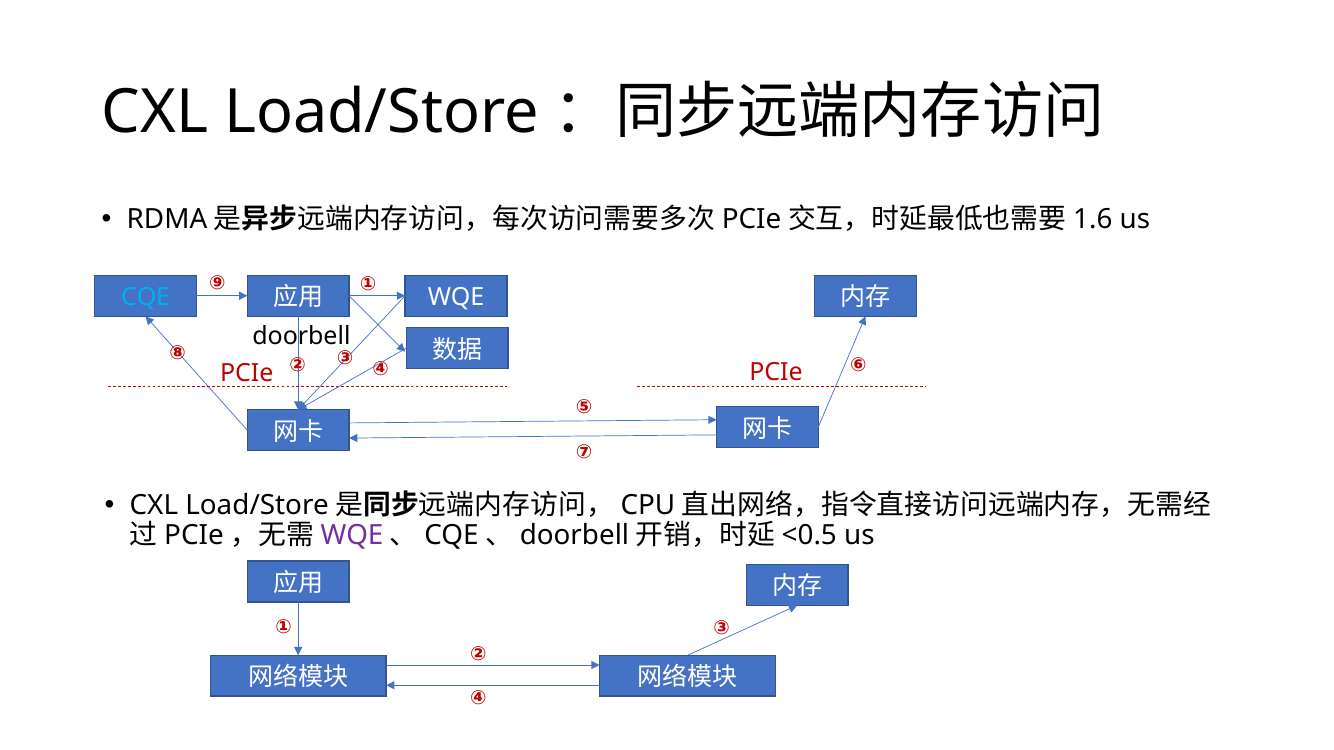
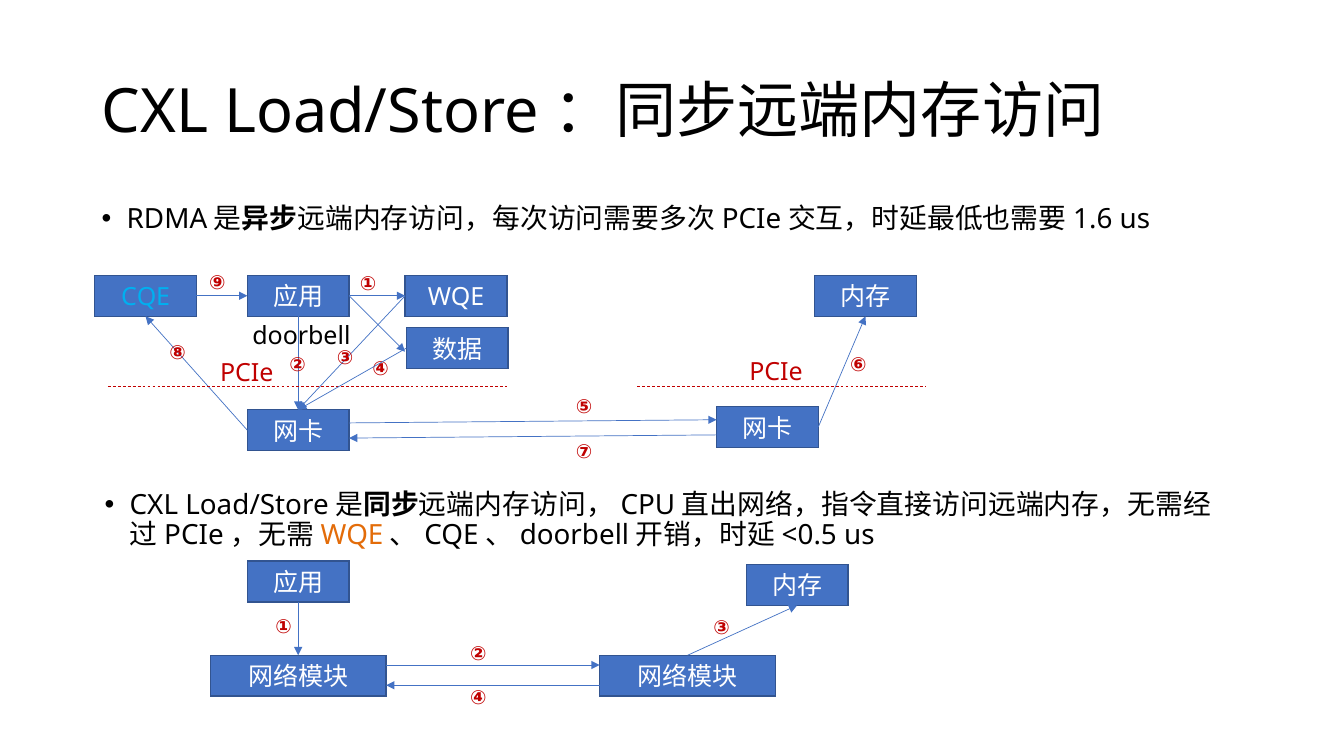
WQE colour: purple -> orange (352, 535)
